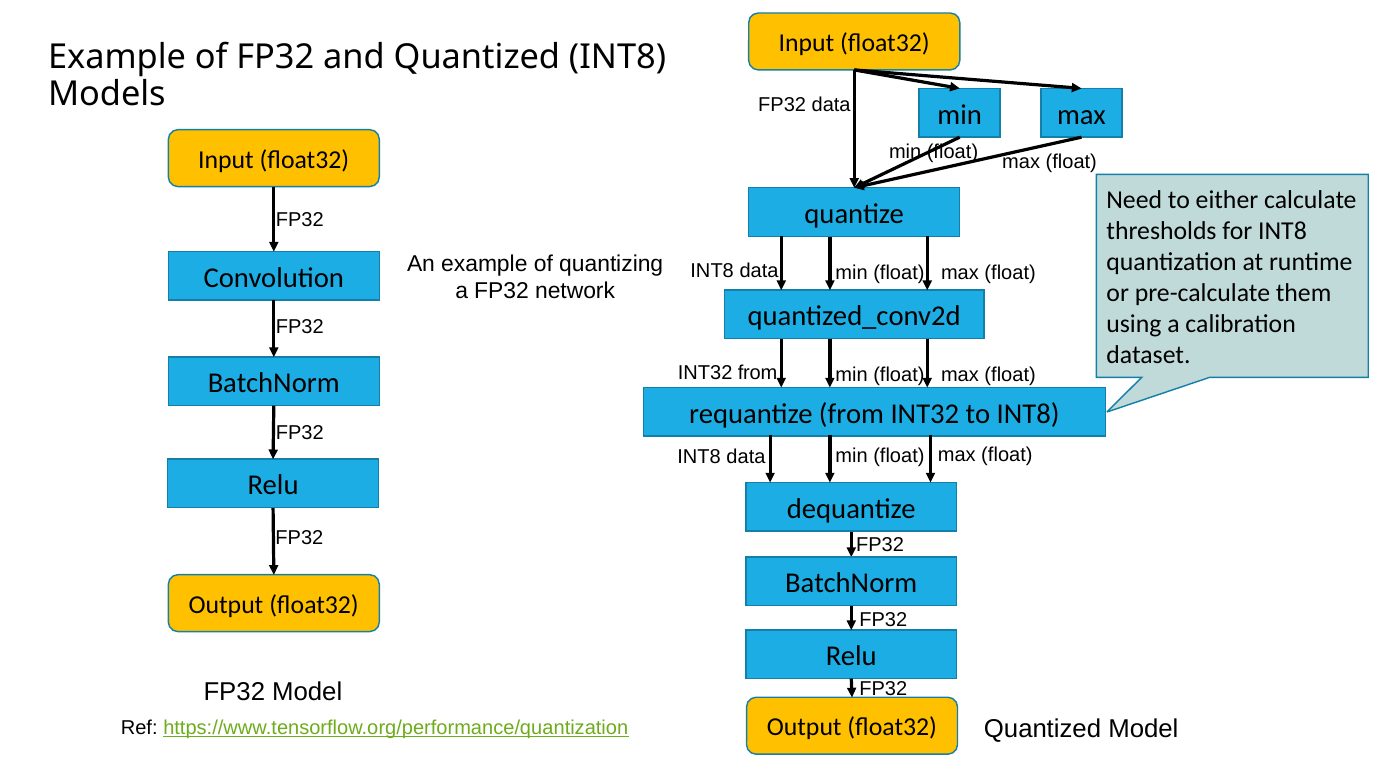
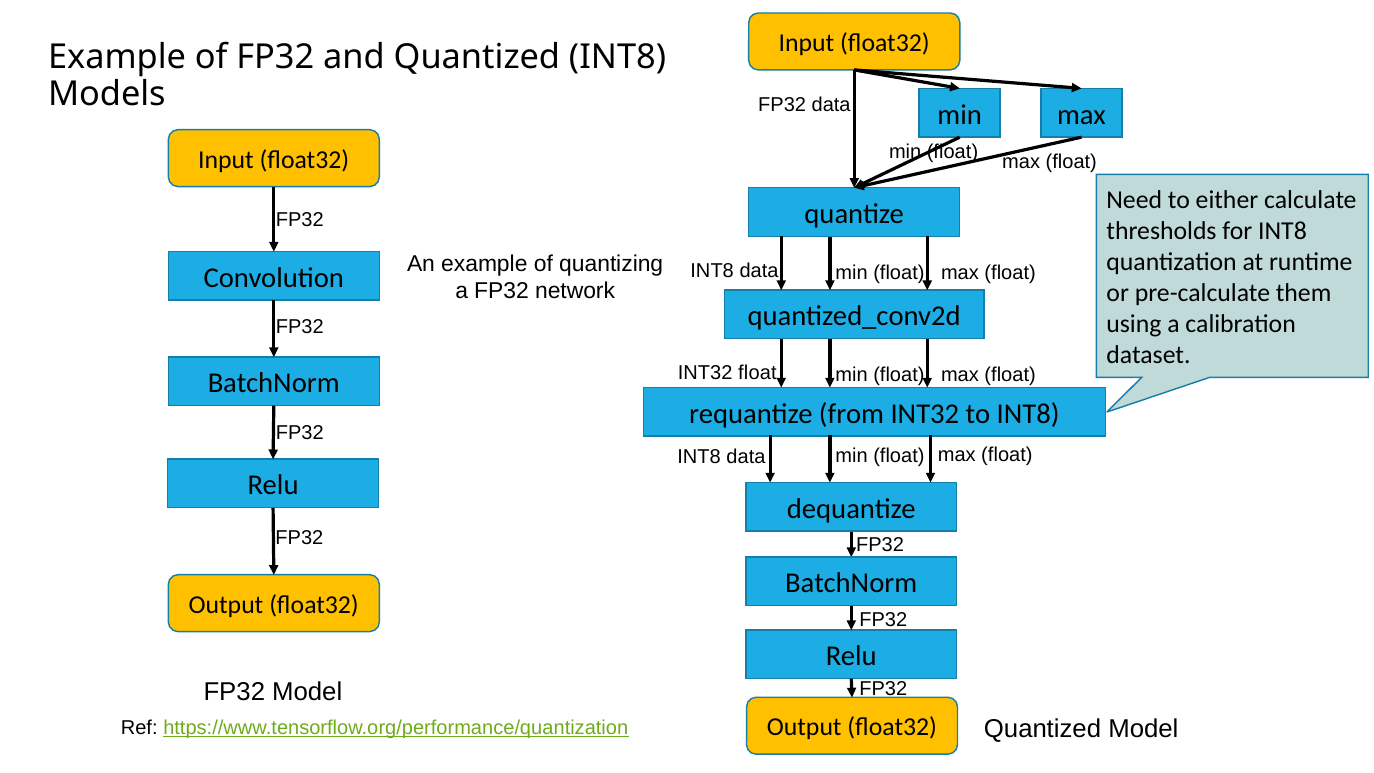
INT32 from: from -> float (757, 373)
